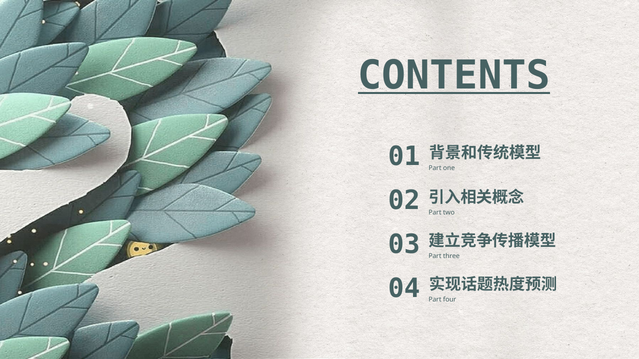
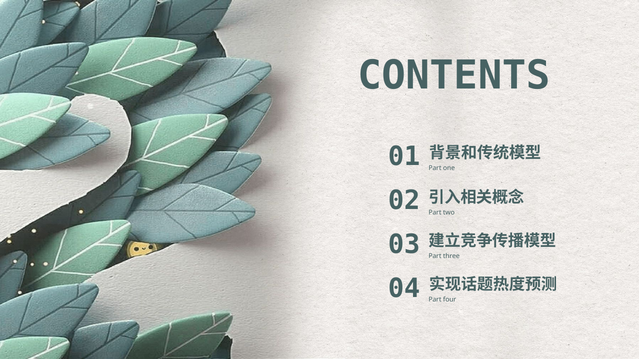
CONTENTS underline: present -> none (454, 76)
